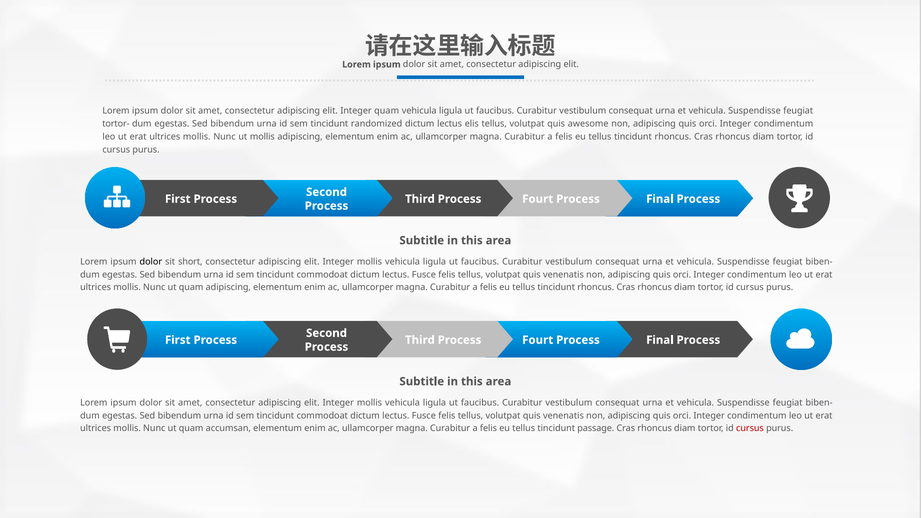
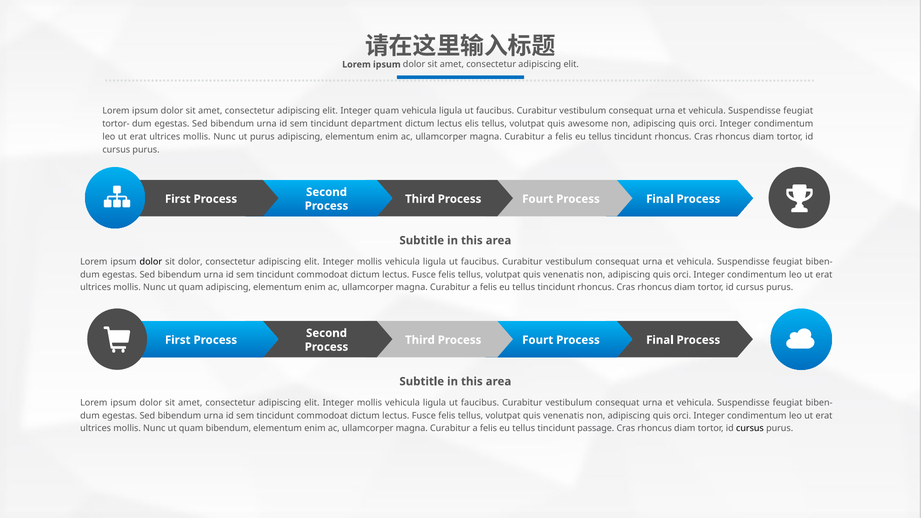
randomized: randomized -> department (377, 124)
ut mollis: mollis -> purus (262, 137)
sit short: short -> dolor (190, 262)
quam accumsan: accumsan -> bibendum (228, 429)
cursus colour: red -> black (750, 429)
